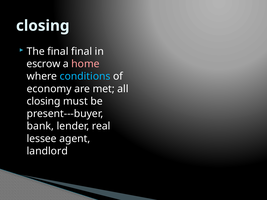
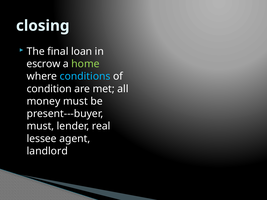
final final: final -> loan (82, 52)
home colour: pink -> light green (85, 64)
economy: economy -> condition (49, 89)
closing: closing -> money (43, 101)
bank: bank -> must (40, 126)
